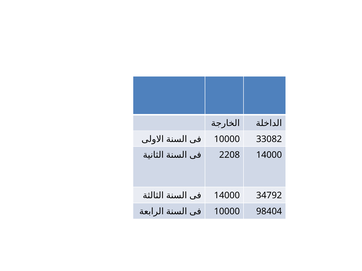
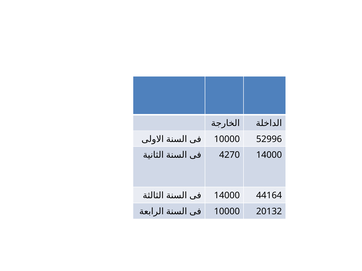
33082: 33082 -> 52996 (269, 139)
2208: 2208 -> 4270 (230, 155)
34792: 34792 -> 44164 (269, 196)
98404: 98404 -> 20132 (269, 212)
